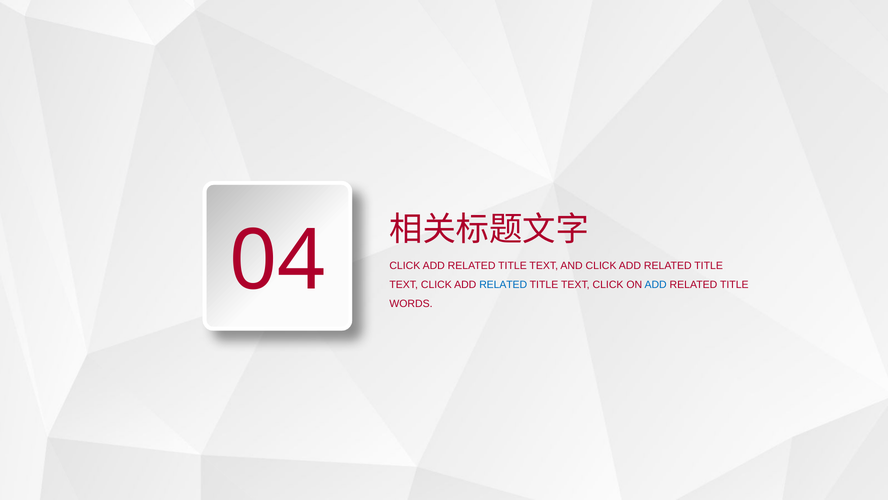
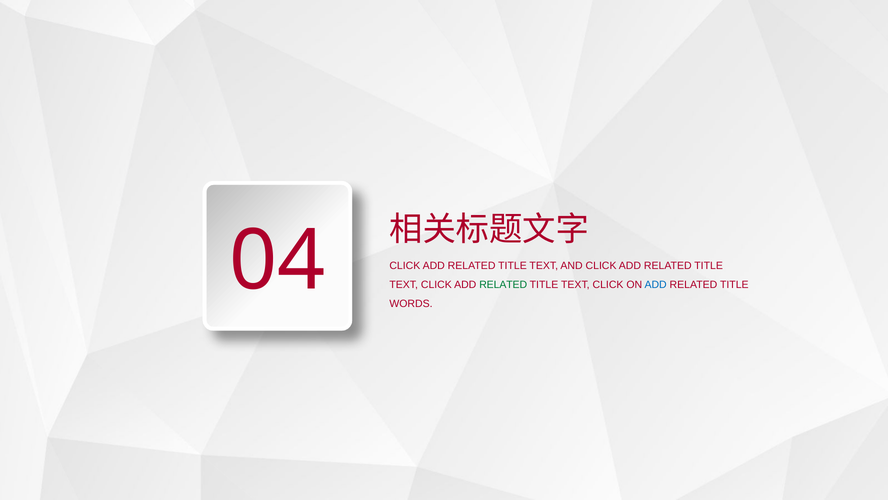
RELATED colour: blue -> green (503, 284)
